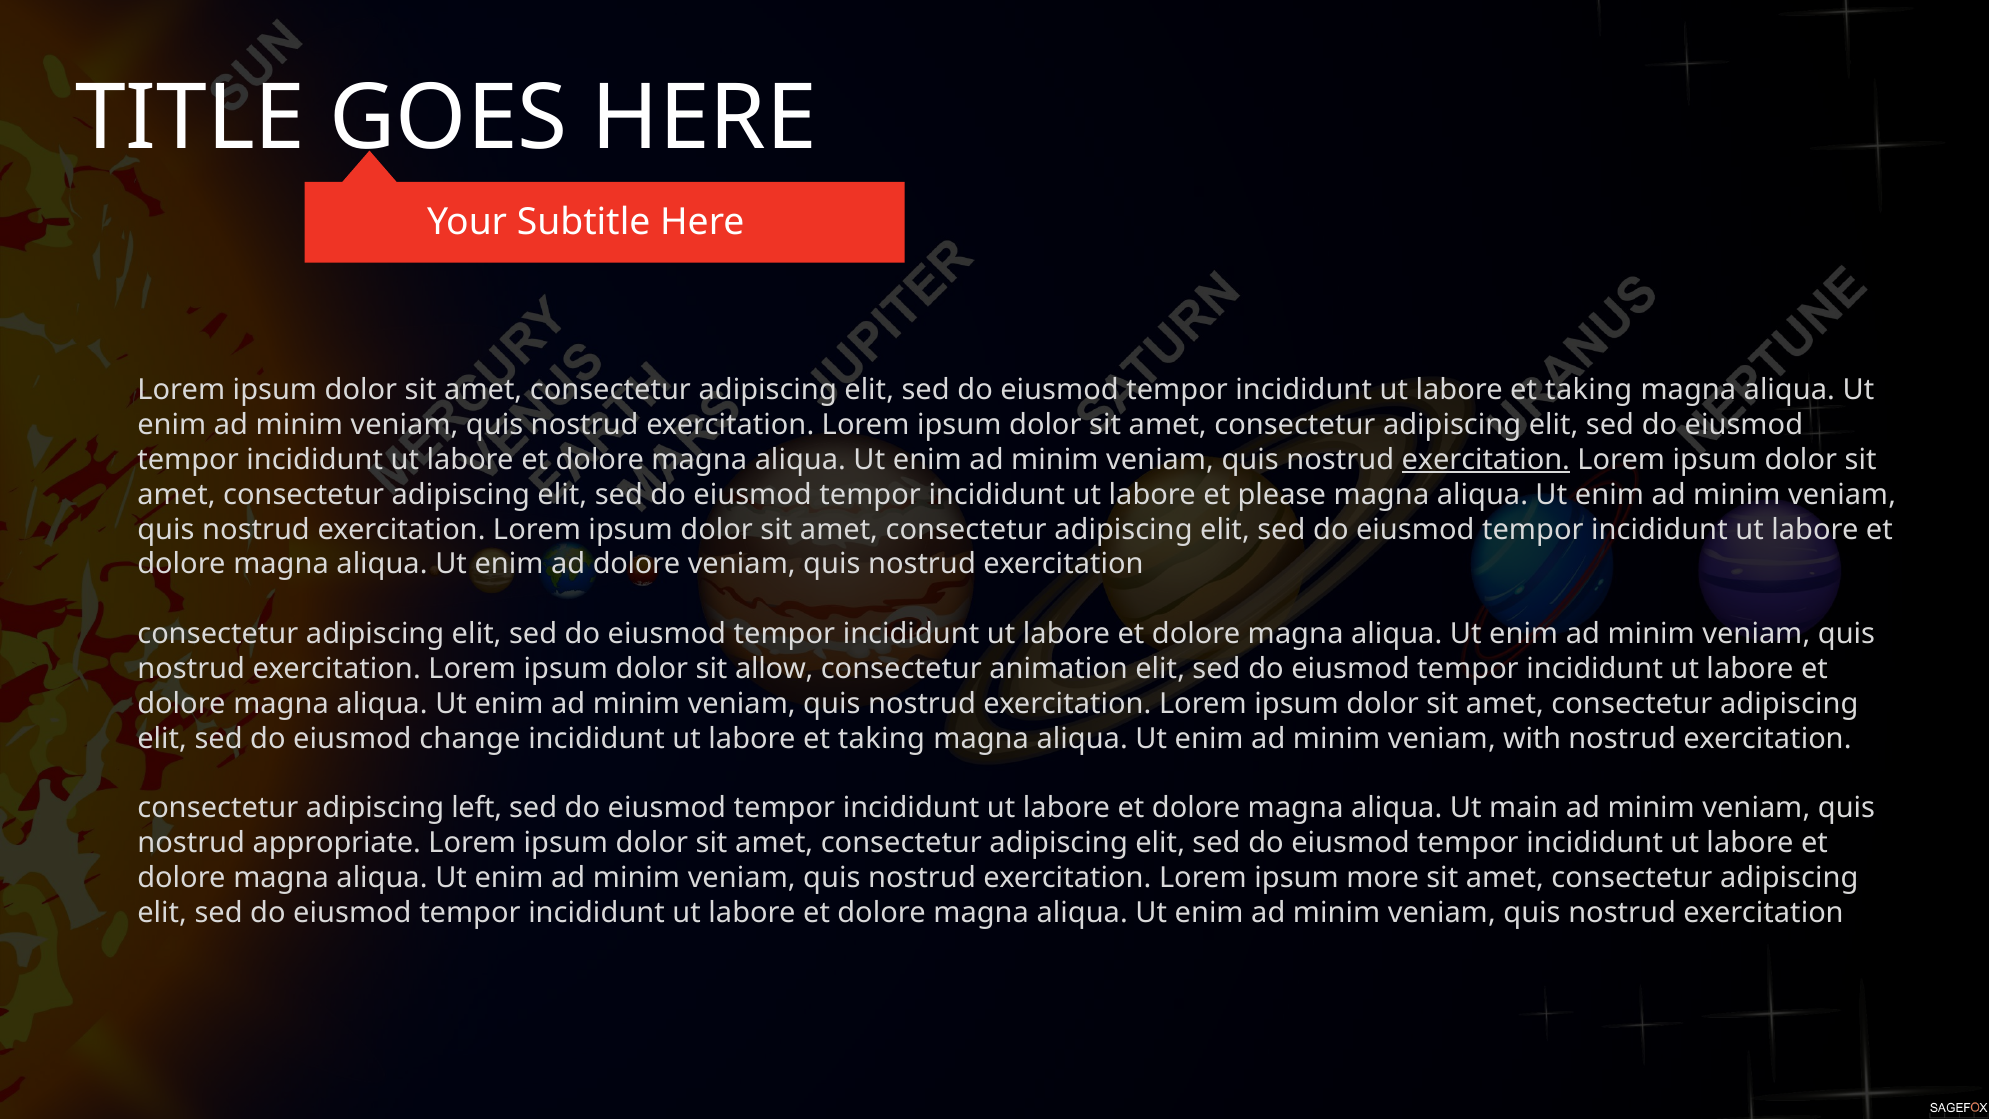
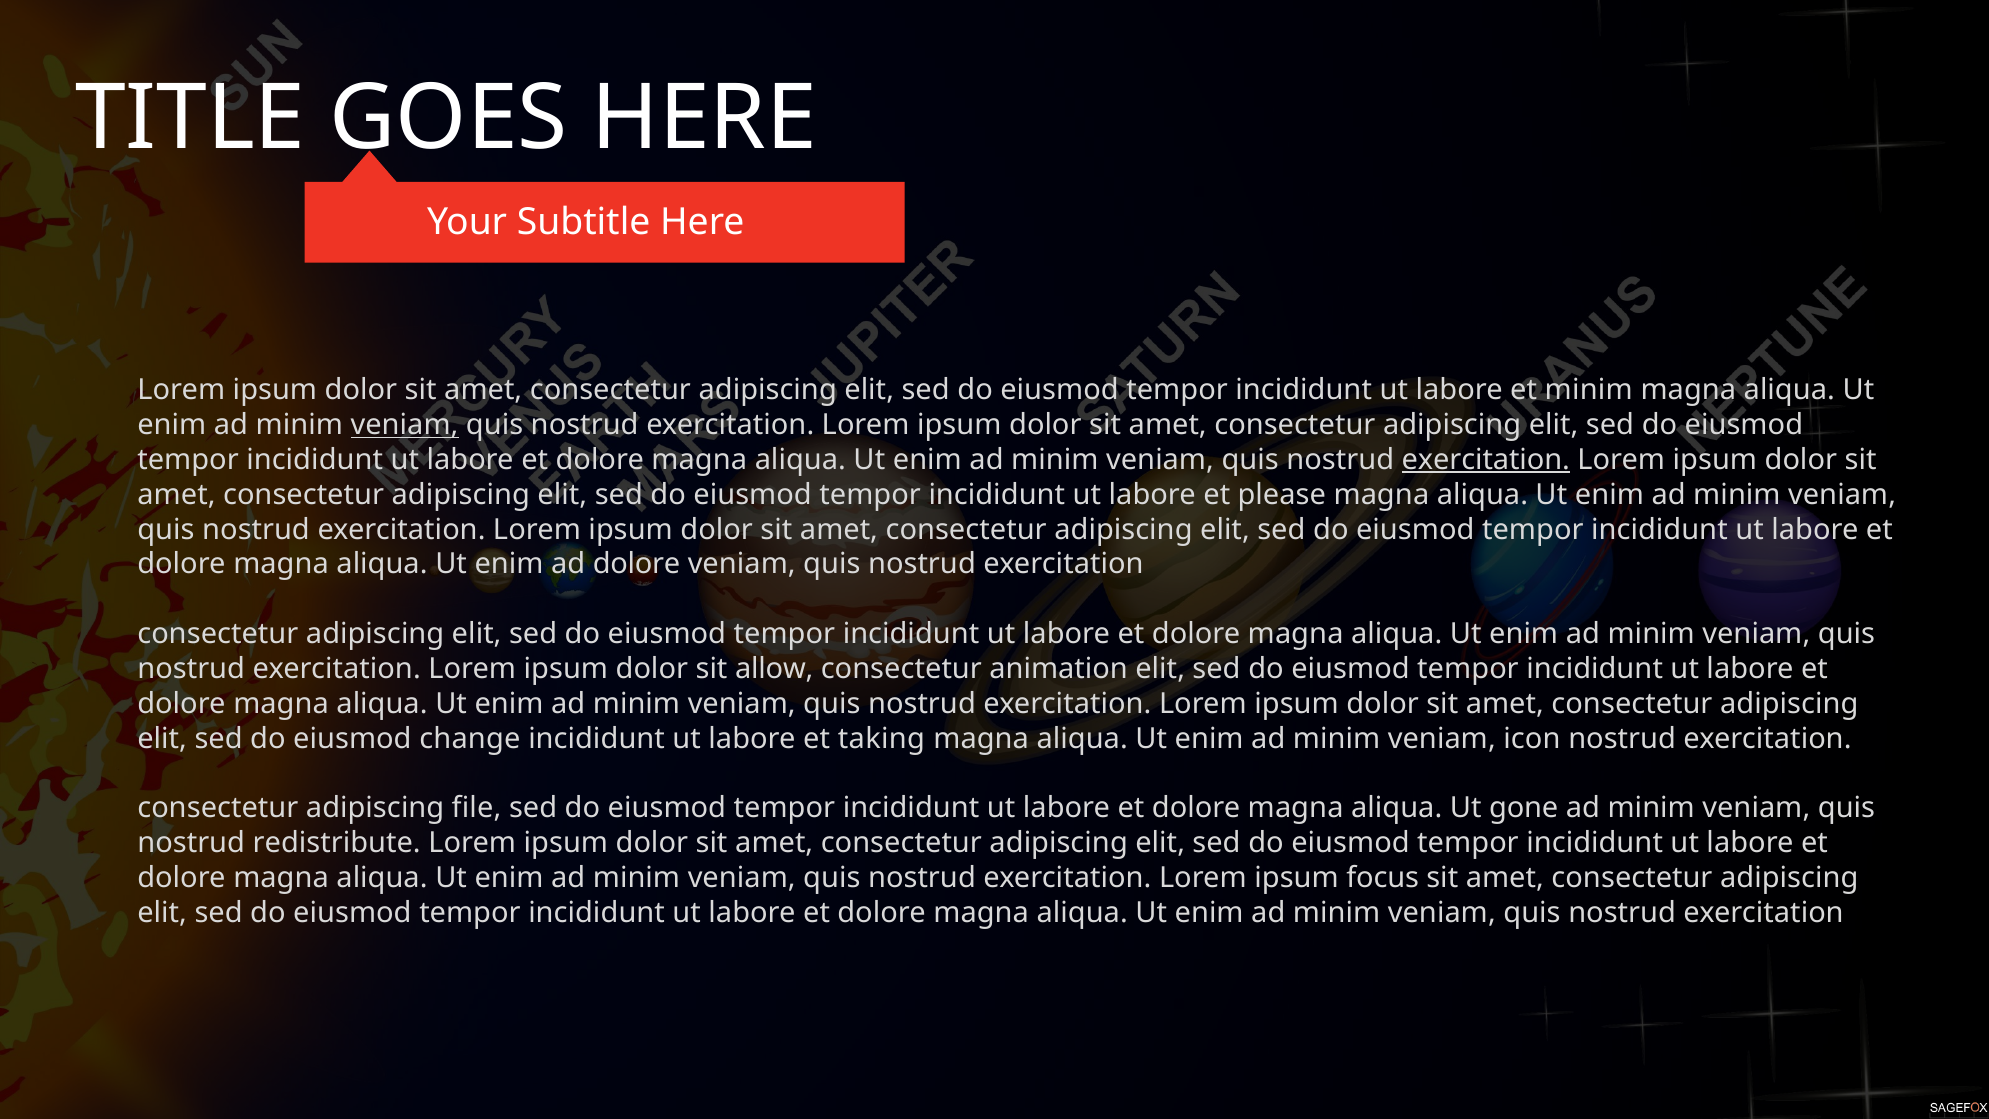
taking: taking -> minim (1589, 390)
veniam underline: none -> present (405, 425)
with: with -> icon (1532, 738)
left: left -> file (477, 808)
main: main -> gone (1524, 808)
appropriate: appropriate -> redistribute (337, 843)
more: more -> focus (1383, 878)
